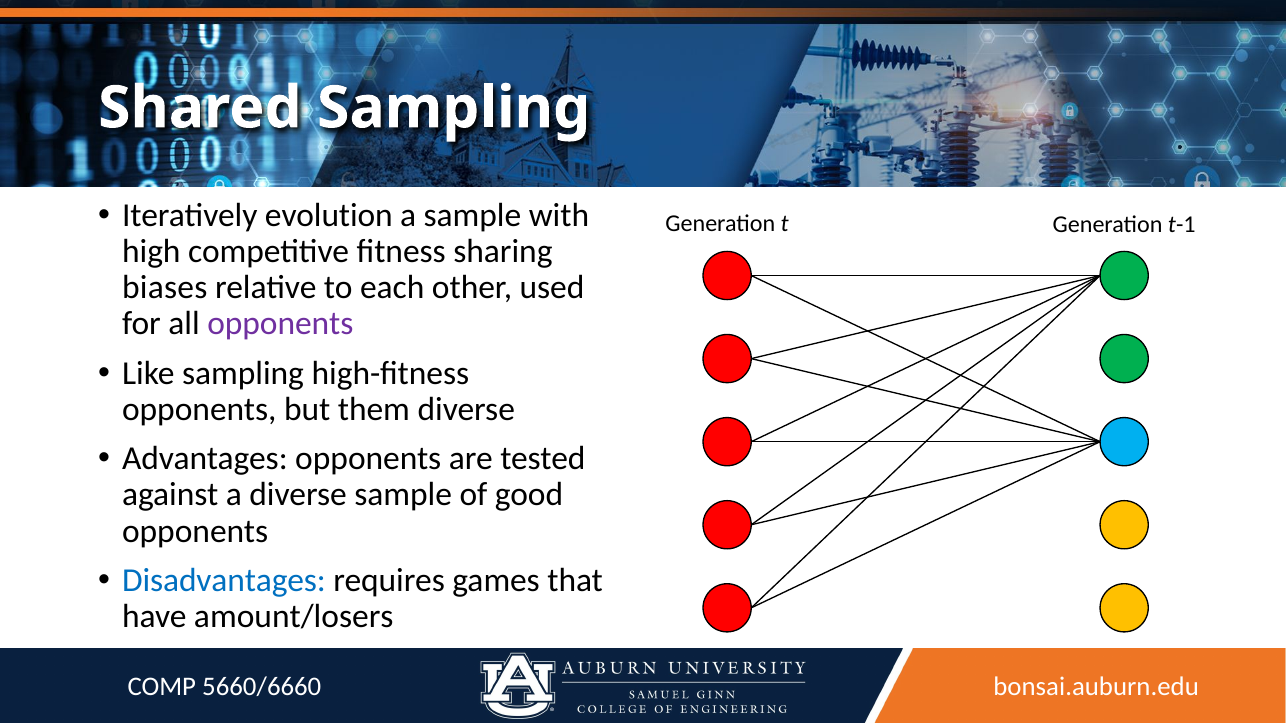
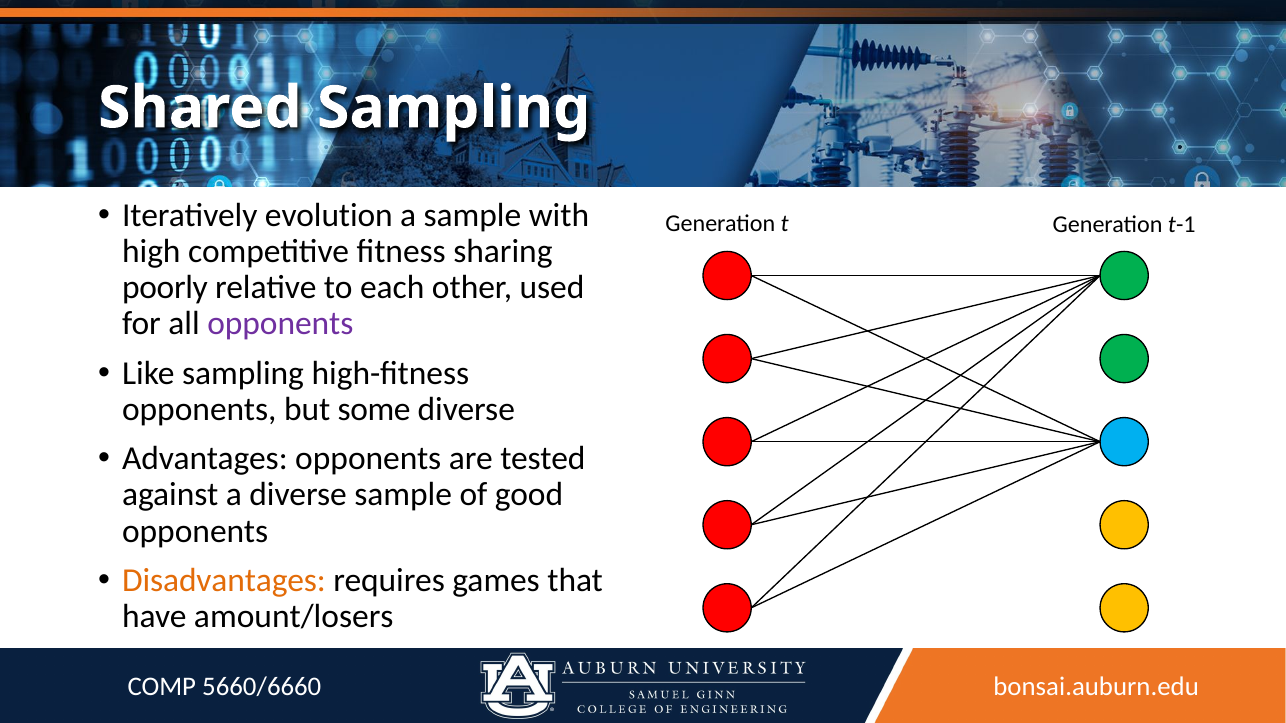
biases: biases -> poorly (165, 288)
them: them -> some (374, 409)
Disadvantages colour: blue -> orange (224, 581)
